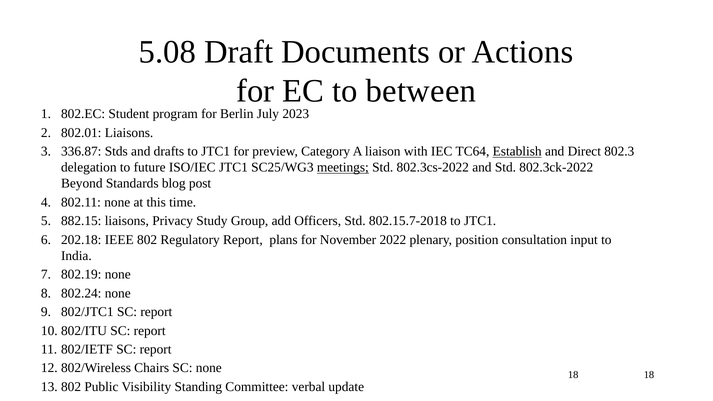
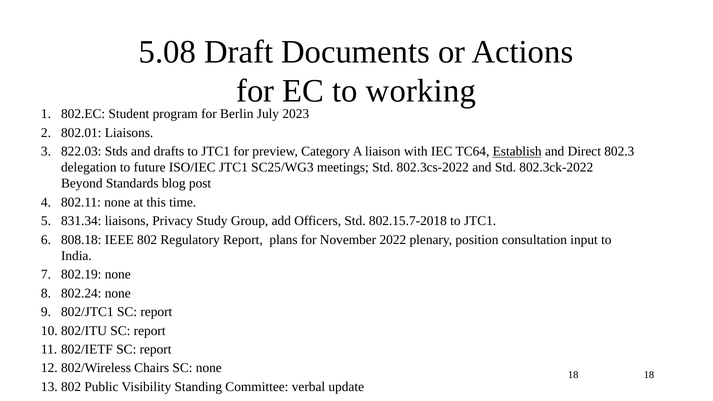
between: between -> working (421, 91)
336.87: 336.87 -> 822.03 (81, 152)
meetings underline: present -> none (343, 168)
882.15: 882.15 -> 831.34 (81, 221)
202.18: 202.18 -> 808.18 (81, 240)
